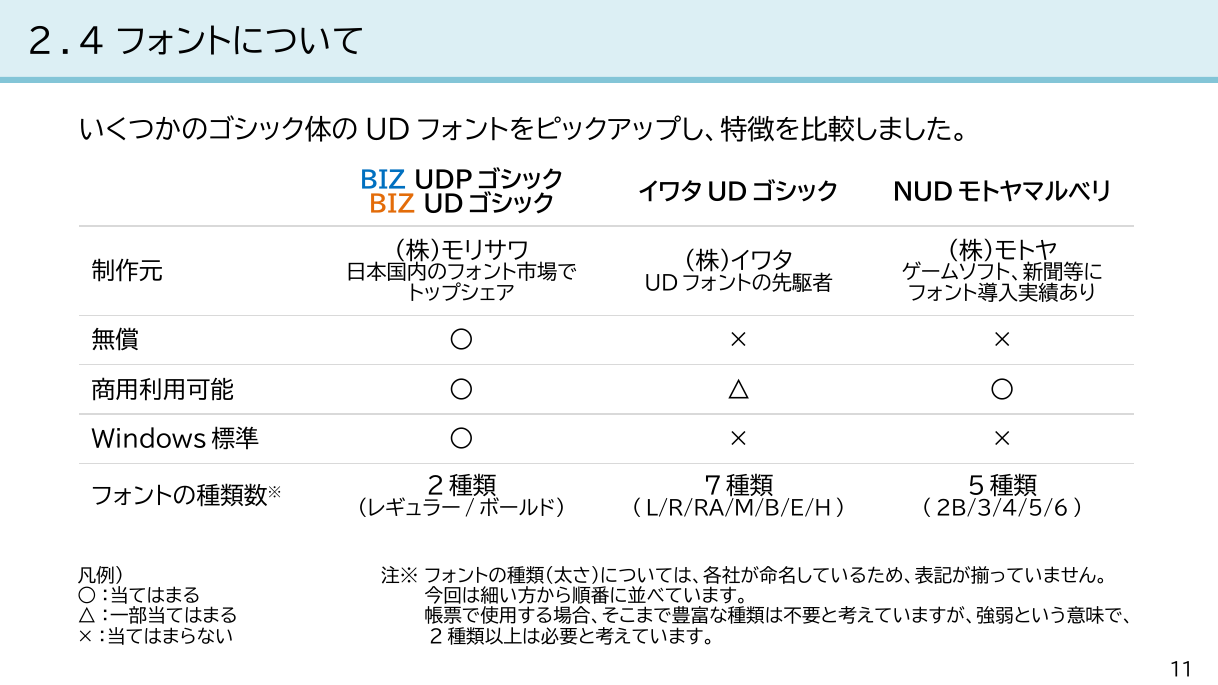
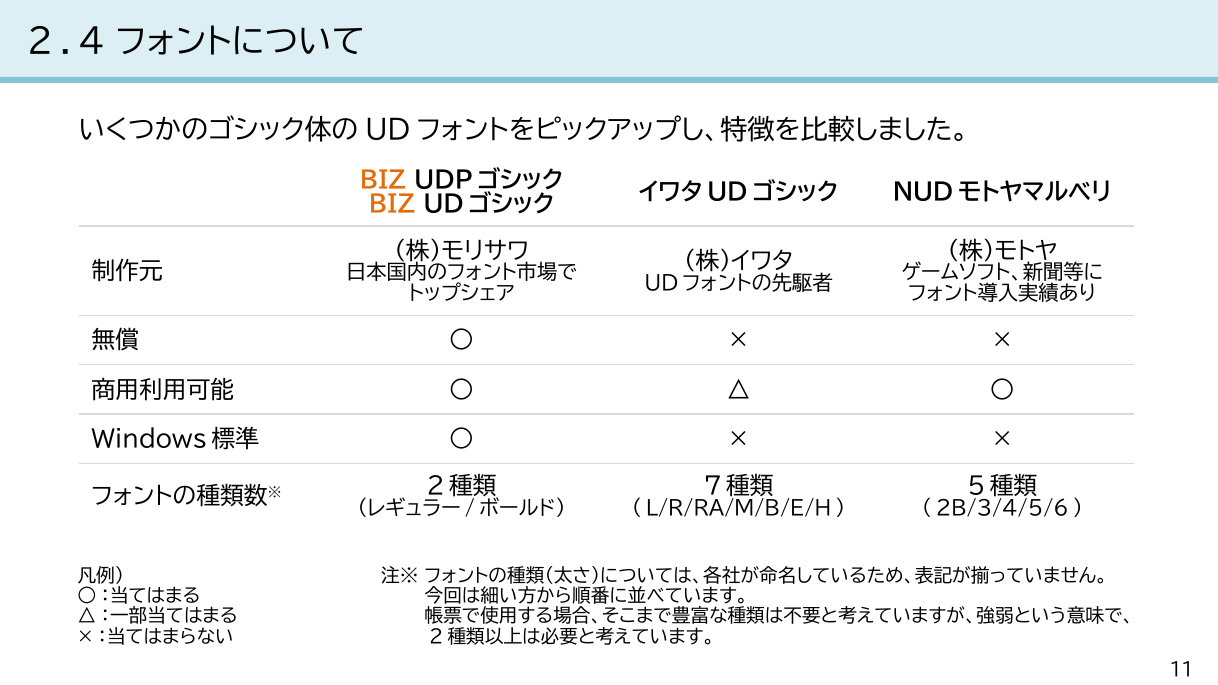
BIZ colour: blue -> orange (383, 181)
